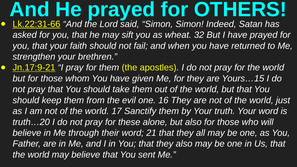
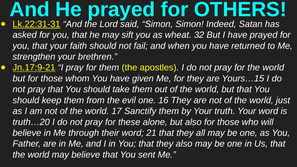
Lk.22:31-66: Lk.22:31-66 -> Lk.22:31-31 (36, 24)
